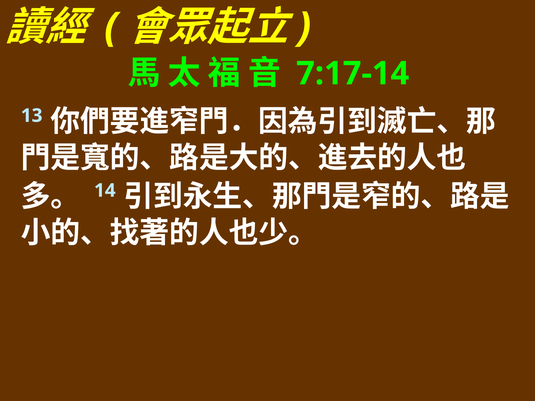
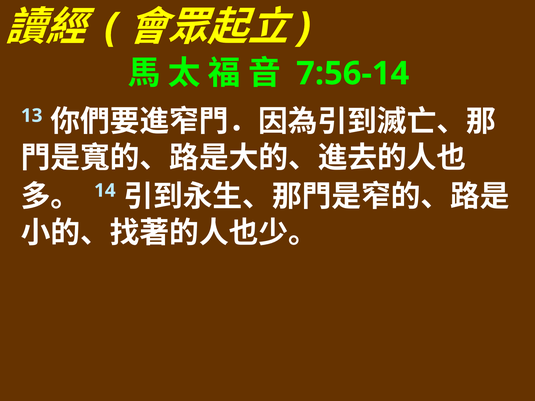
7:17-14: 7:17-14 -> 7:56-14 (353, 74)
